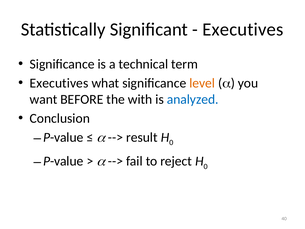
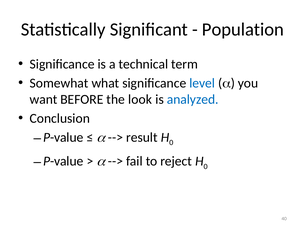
Executives: Executives -> Population (243, 30)
Executives: Executives -> Somewhat (59, 83)
level colour: orange -> blue (202, 83)
with: with -> look (140, 99)
